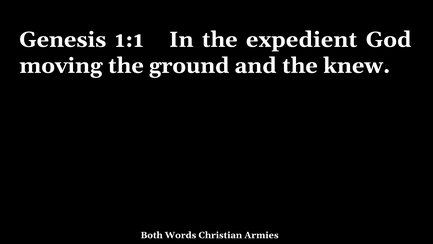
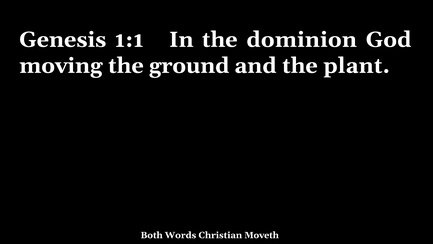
expedient: expedient -> dominion (302, 40)
knew: knew -> plant (357, 66)
Armies: Armies -> Moveth (262, 235)
